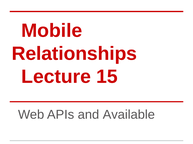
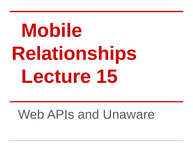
Available: Available -> Unaware (129, 115)
